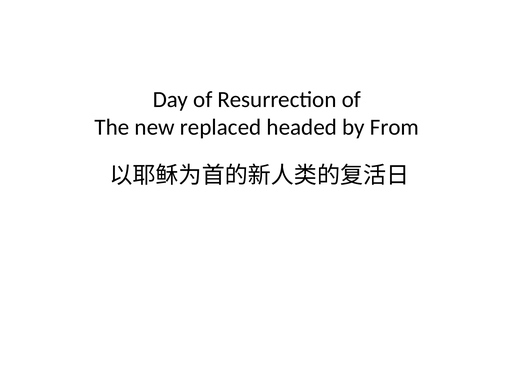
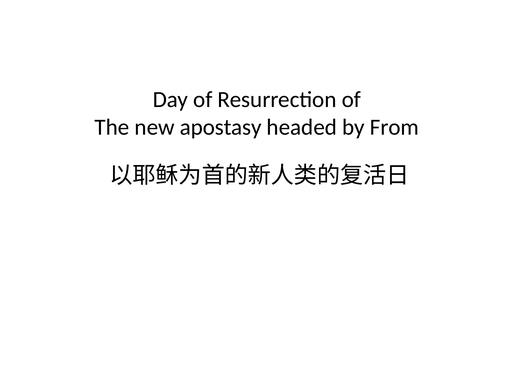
replaced: replaced -> apostasy (221, 127)
